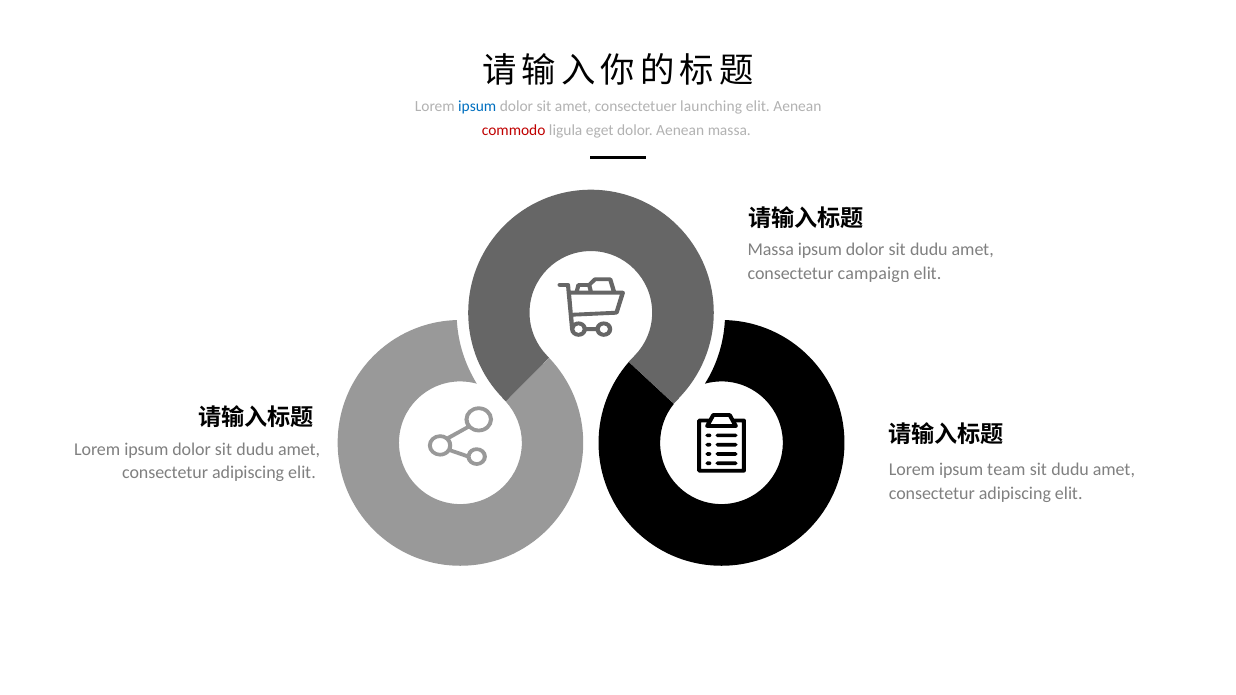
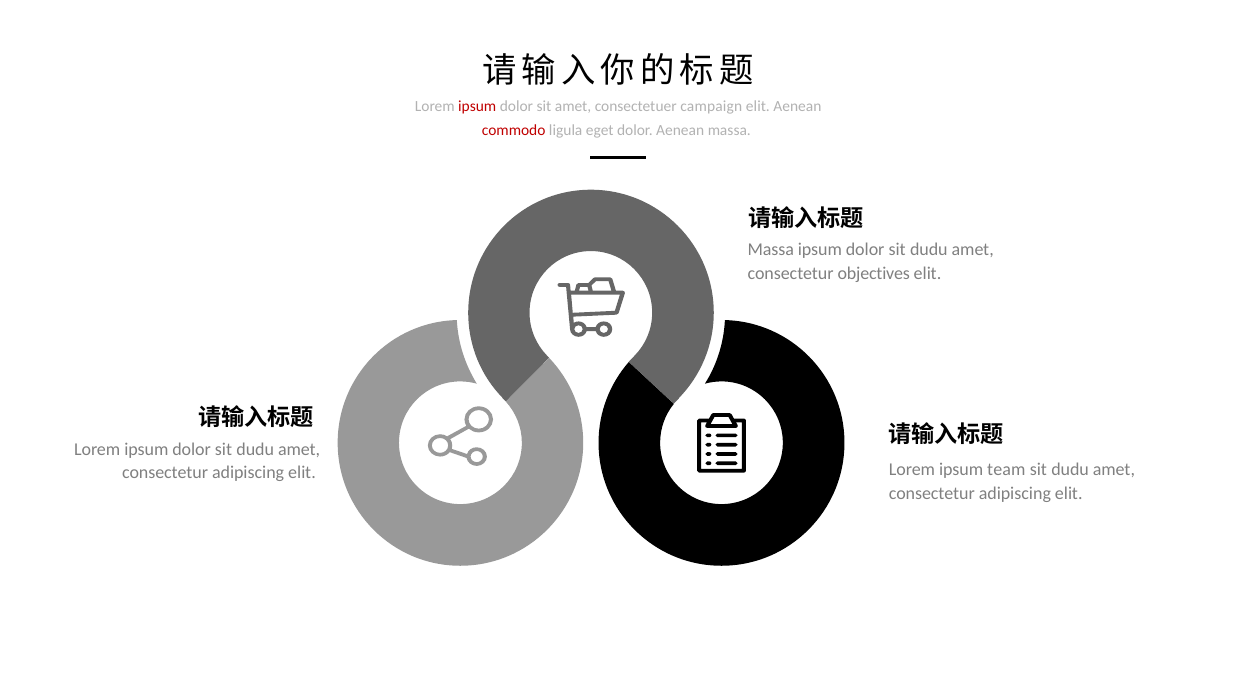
ipsum colour: blue -> red (477, 107)
launching: launching -> campaign (711, 107)
campaign: campaign -> objectives (874, 273)
